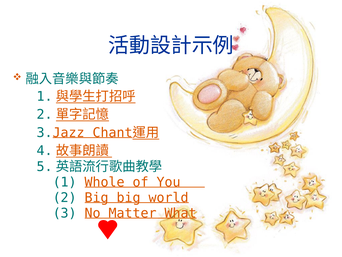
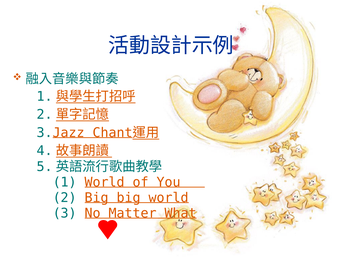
1 Whole: Whole -> World (105, 182)
